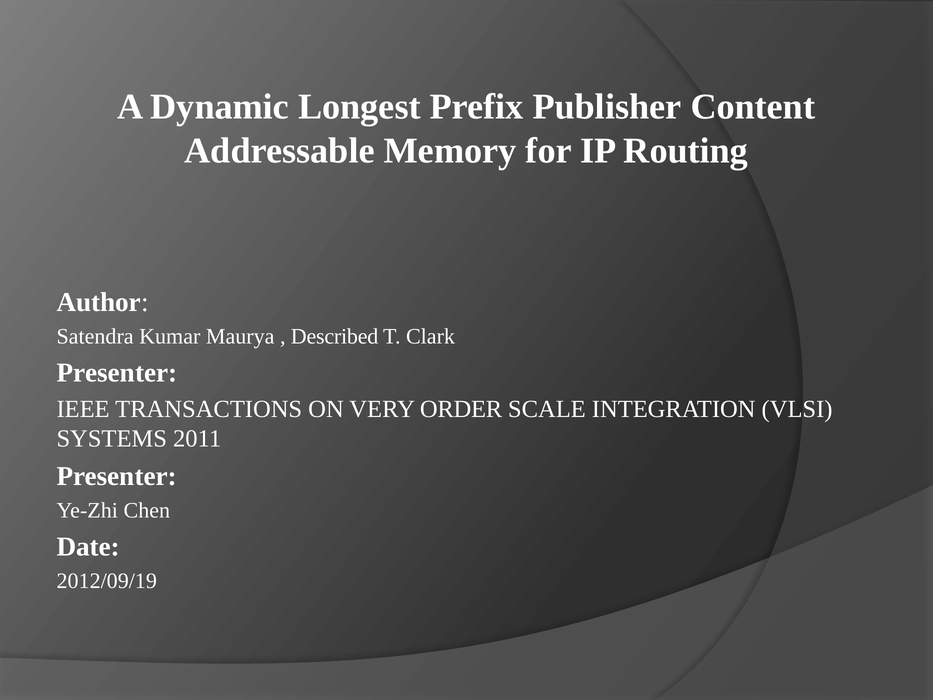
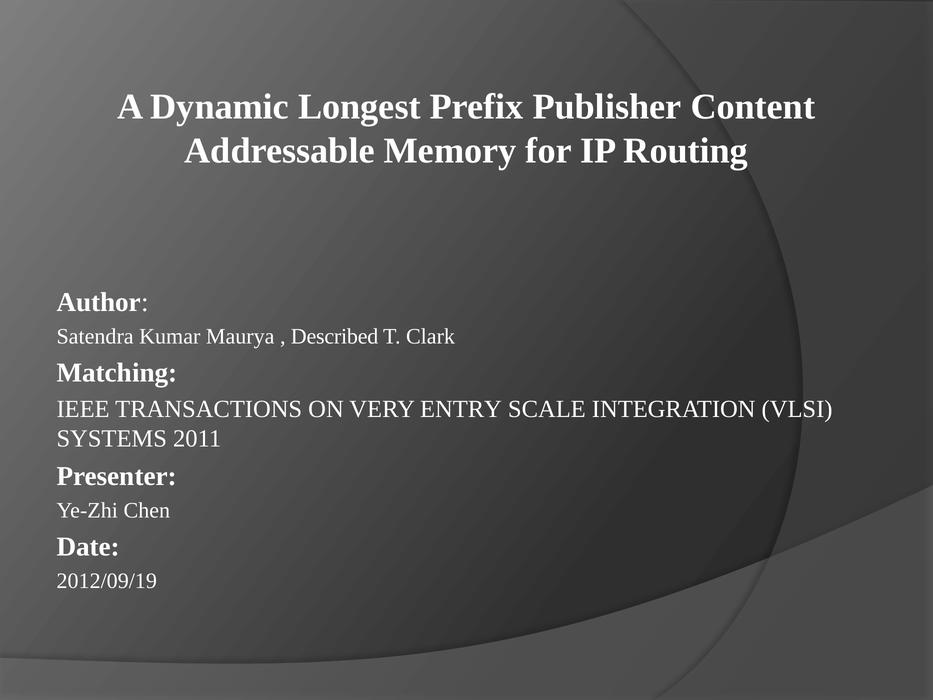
Presenter: Presenter -> Matching (117, 372)
ORDER: ORDER -> ENTRY (461, 409)
